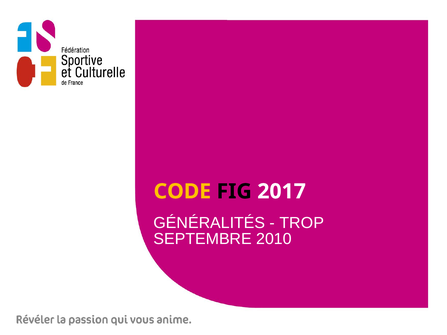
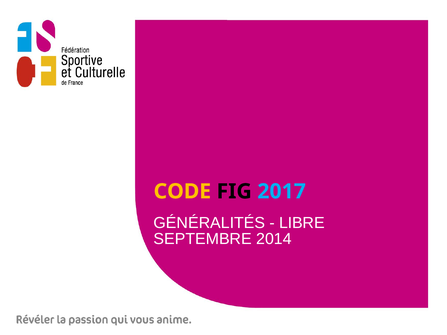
2017 colour: white -> light blue (282, 192)
TROP: TROP -> LIBRE (302, 223)
2010: 2010 -> 2014 (274, 239)
